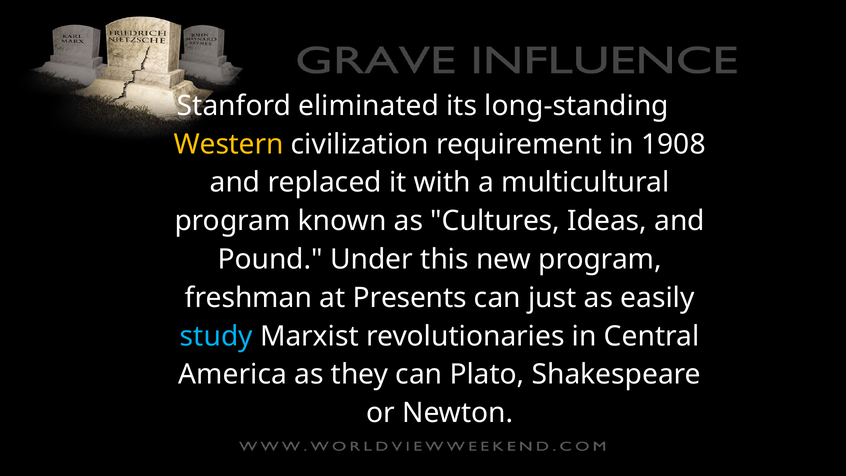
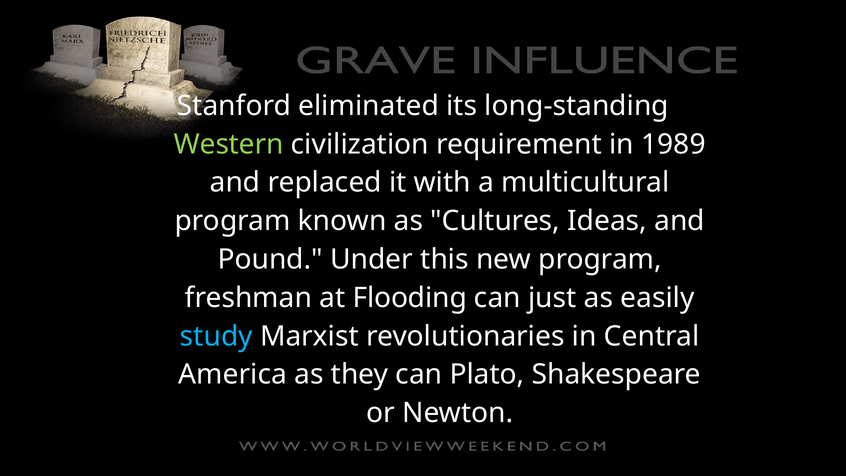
Western colour: yellow -> light green (229, 144)
1908: 1908 -> 1989 (673, 144)
Presents: Presents -> Flooding (410, 298)
